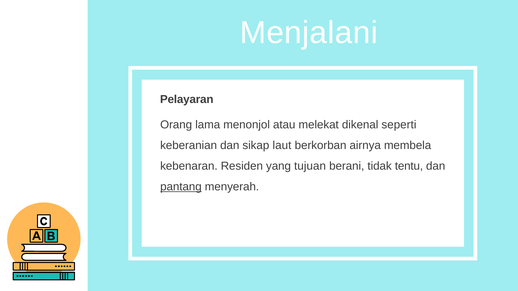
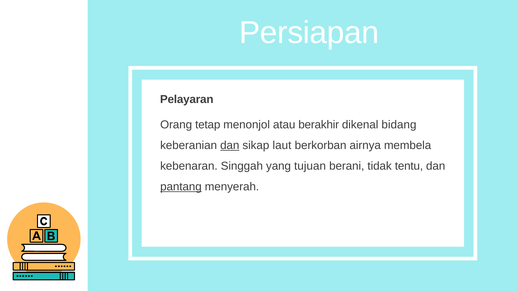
Menjalani: Menjalani -> Persiapan (309, 33)
lama: lama -> tetap (208, 125)
melekat: melekat -> berakhir (319, 125)
seperti: seperti -> bidang (399, 125)
dan underline: none -> present (230, 146)
Residen: Residen -> Singgah (242, 166)
